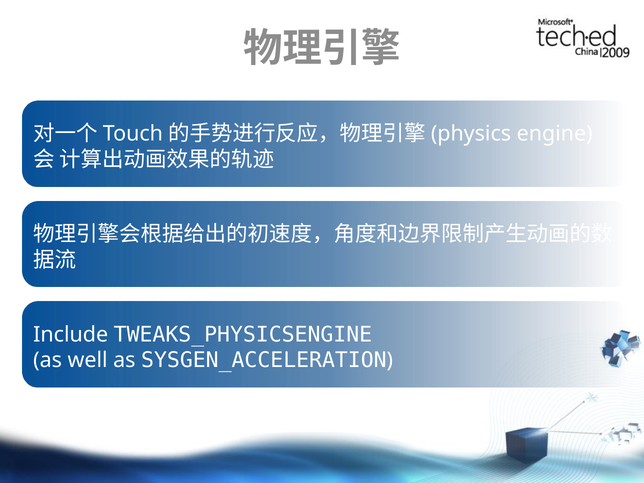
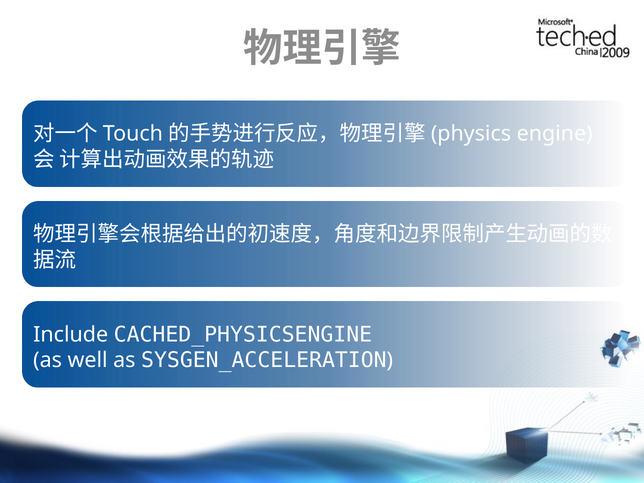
TWEAKS_PHYSICSENGINE: TWEAKS_PHYSICSENGINE -> CACHED_PHYSICSENGINE (243, 335)
